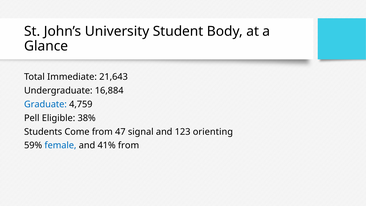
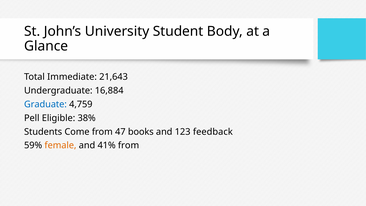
signal: signal -> books (141, 132)
orienting: orienting -> feedback (213, 132)
female colour: blue -> orange (60, 145)
